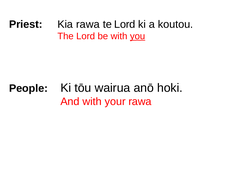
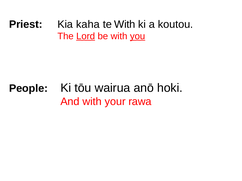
Kia rawa: rawa -> kaha (88, 24)
te Lord: Lord -> With (125, 24)
Lord underline: none -> present (86, 36)
